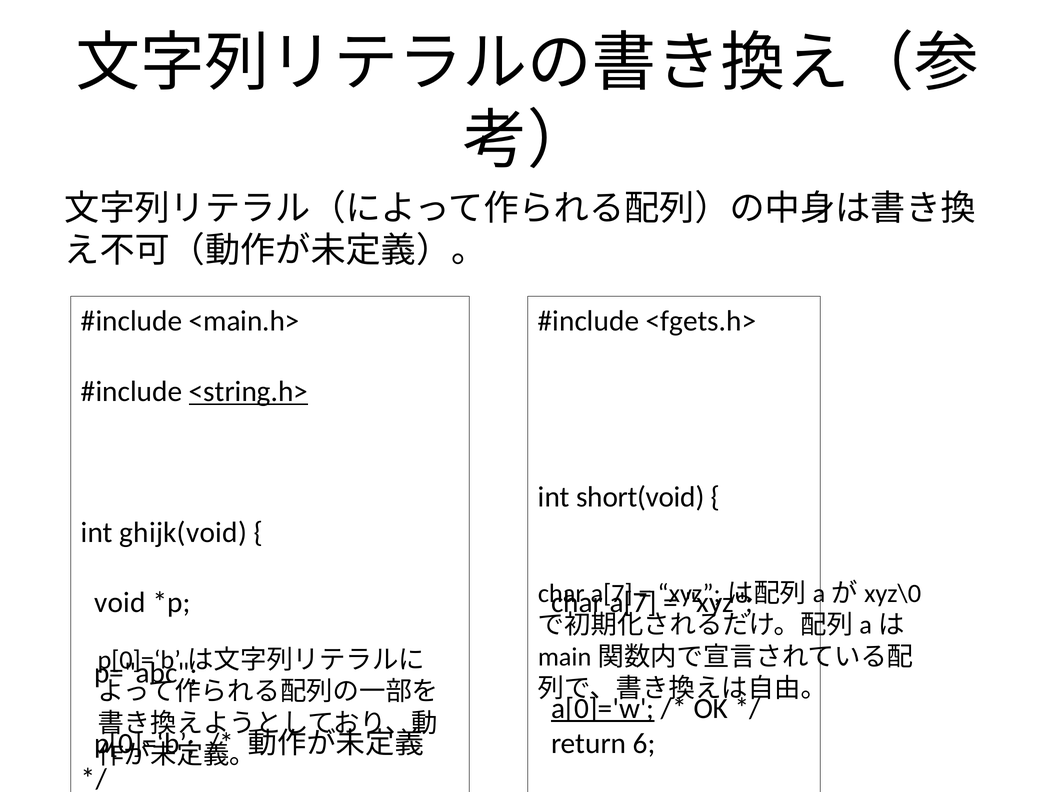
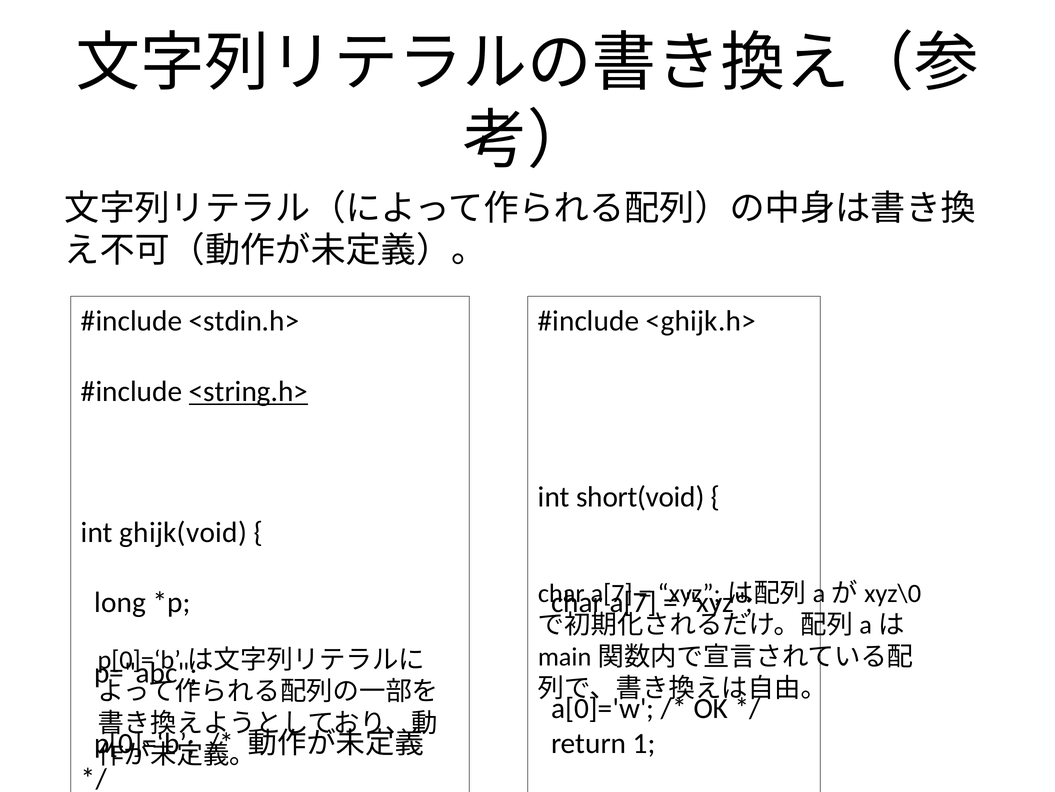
<fgets.h>: <fgets.h> -> <ghijk.h> (701, 321)
<main.h>: <main.h> -> <stdin.h> (244, 321)
void: void -> long (120, 602)
a[0]='w underline: present -> none (603, 708)
6: 6 -> 1 (644, 743)
